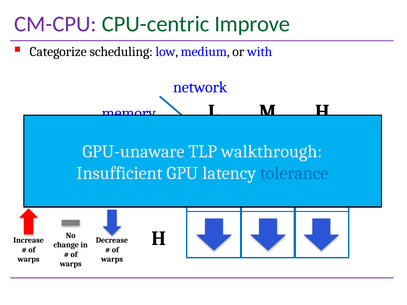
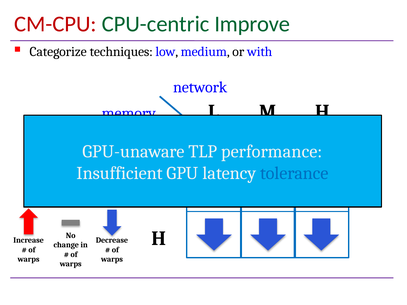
CM-CPU colour: purple -> red (55, 24)
scheduling: scheduling -> techniques (121, 52)
walkthrough: walkthrough -> performance (272, 152)
